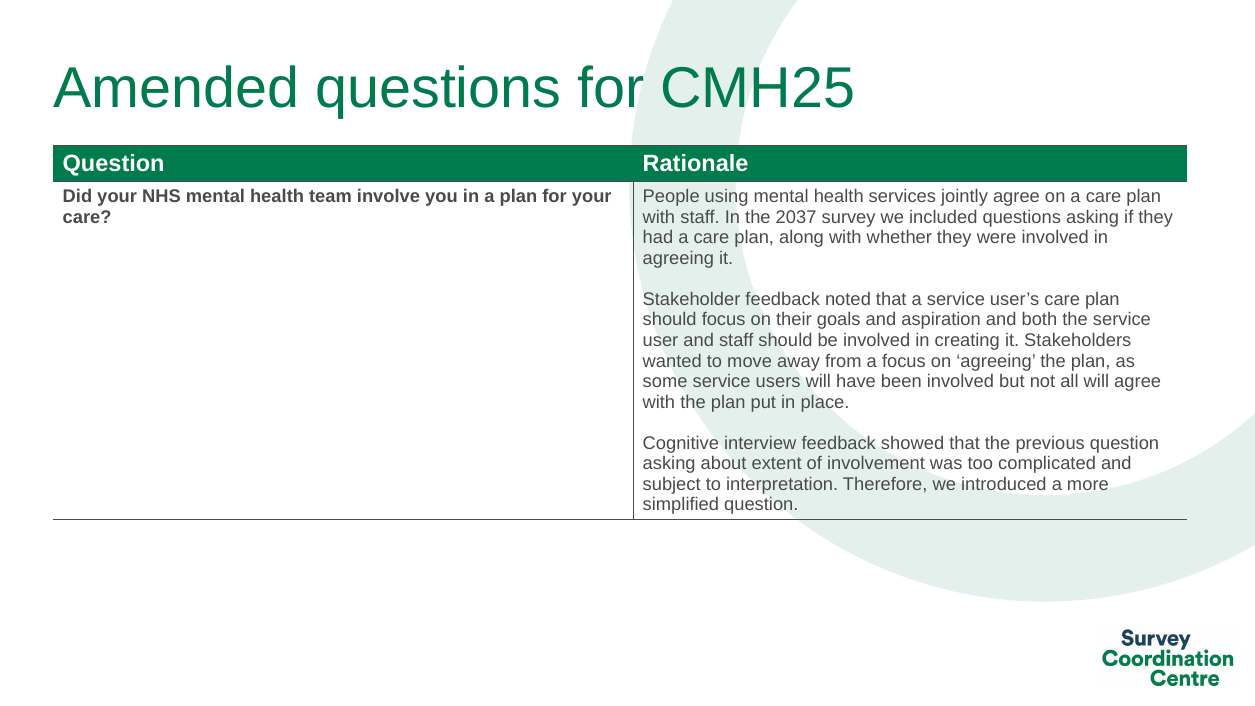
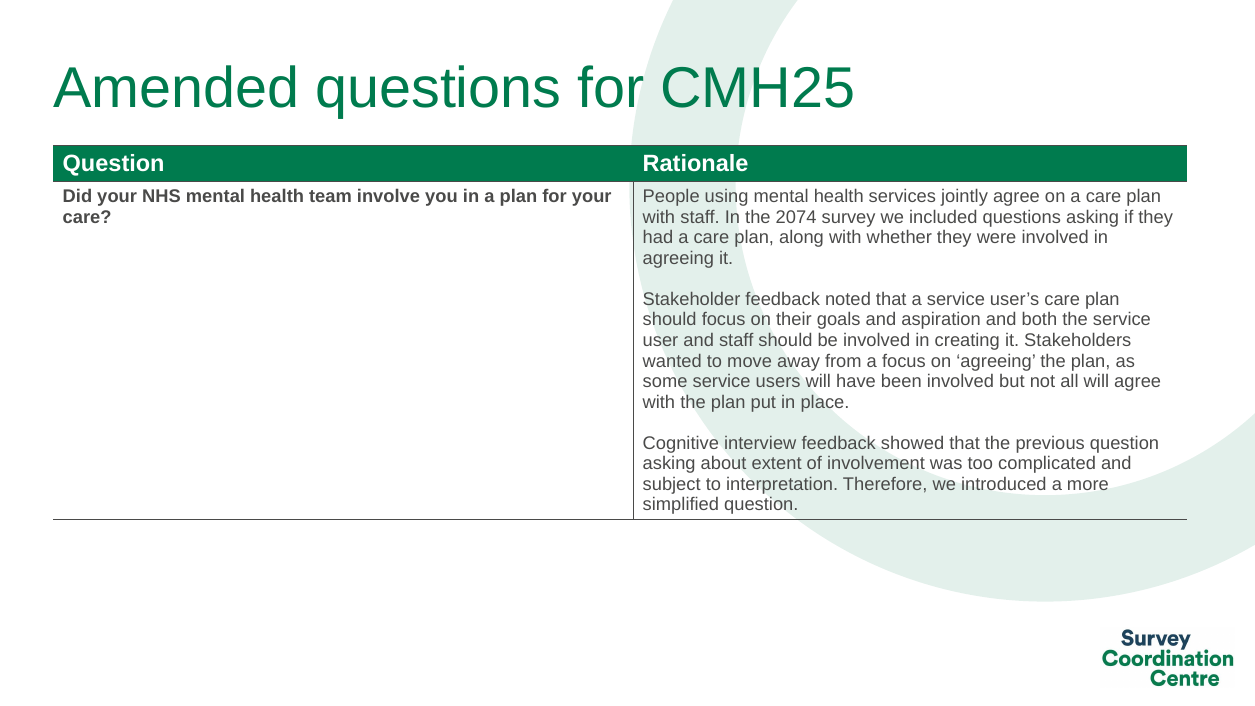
2037: 2037 -> 2074 (796, 217)
